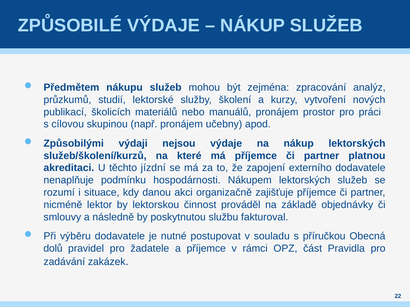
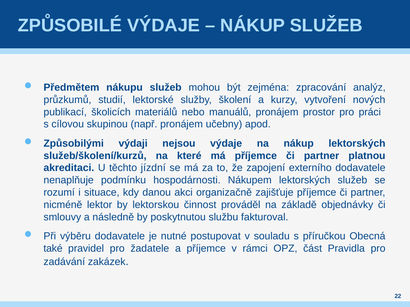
dolů: dolů -> také (53, 249)
